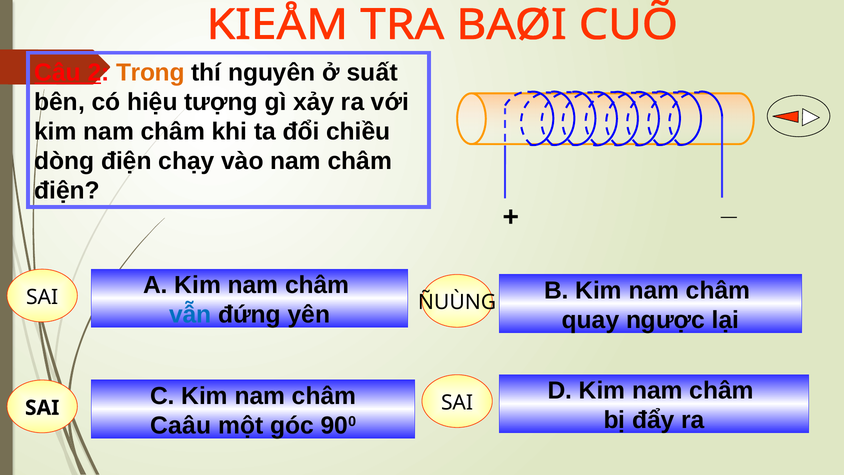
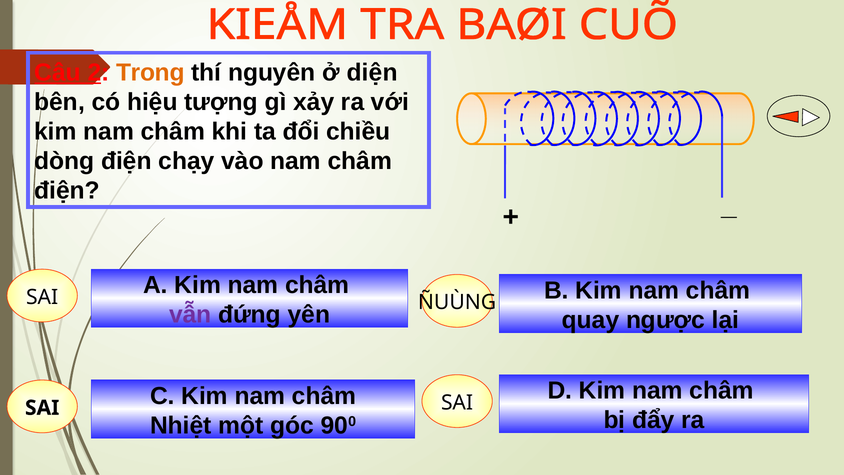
suất: suất -> diện (372, 72)
vẫn colour: blue -> purple (190, 315)
Caâu: Caâu -> Nhiệt (181, 425)
